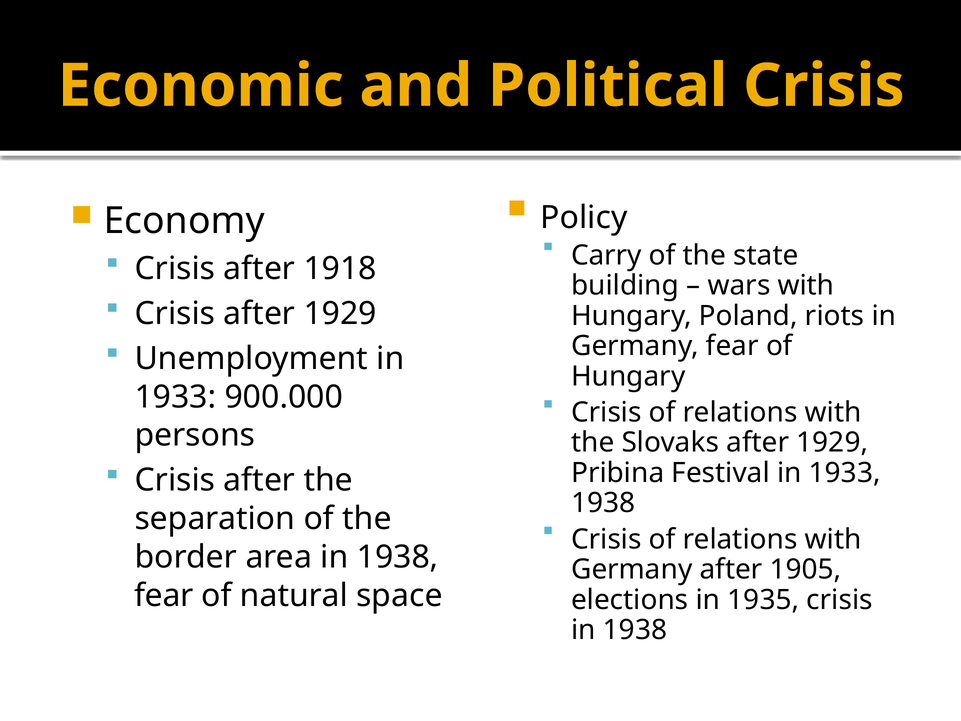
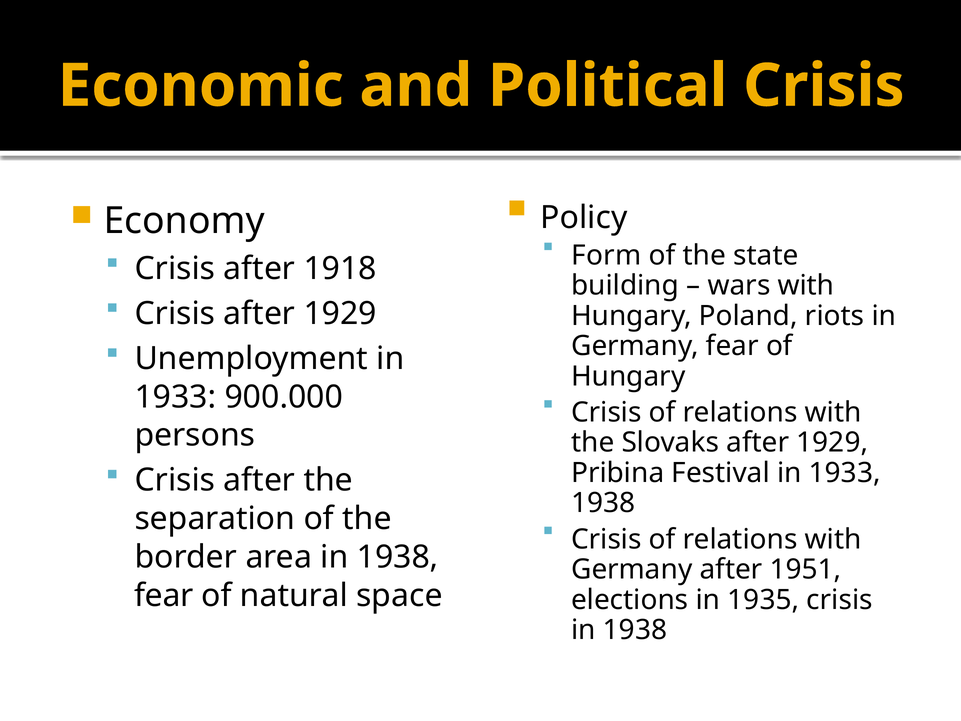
Carry: Carry -> Form (606, 255)
1905: 1905 -> 1951 (806, 569)
